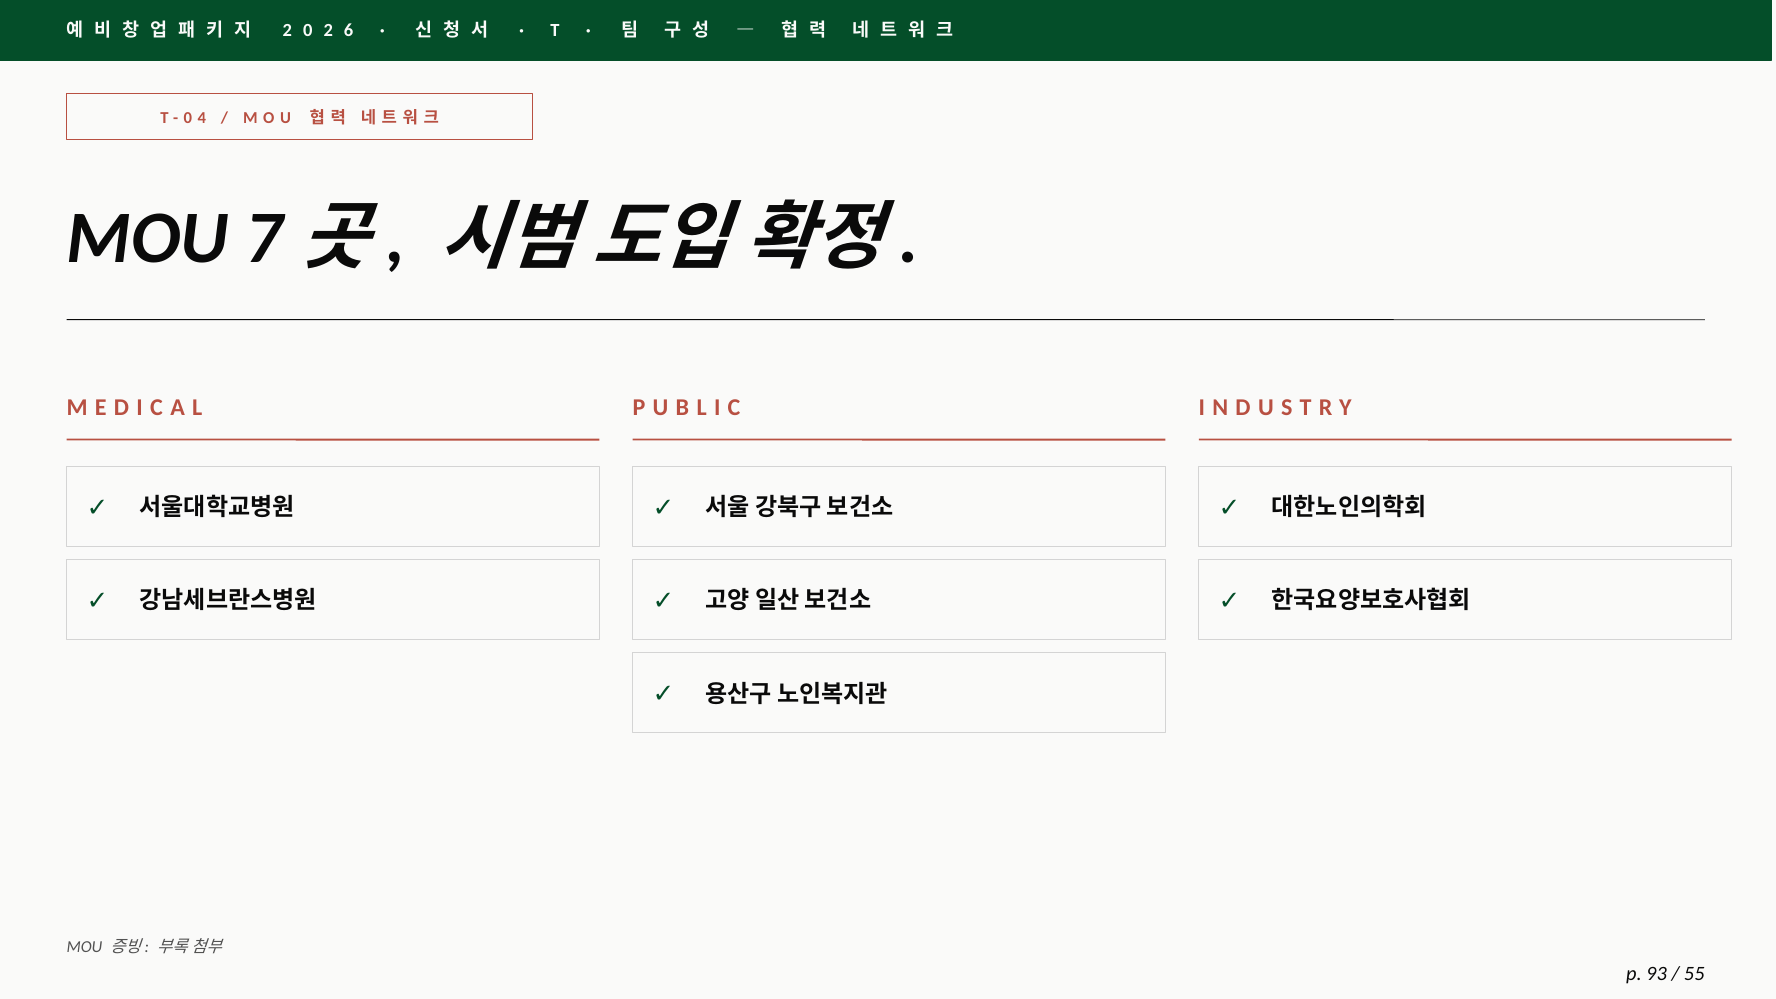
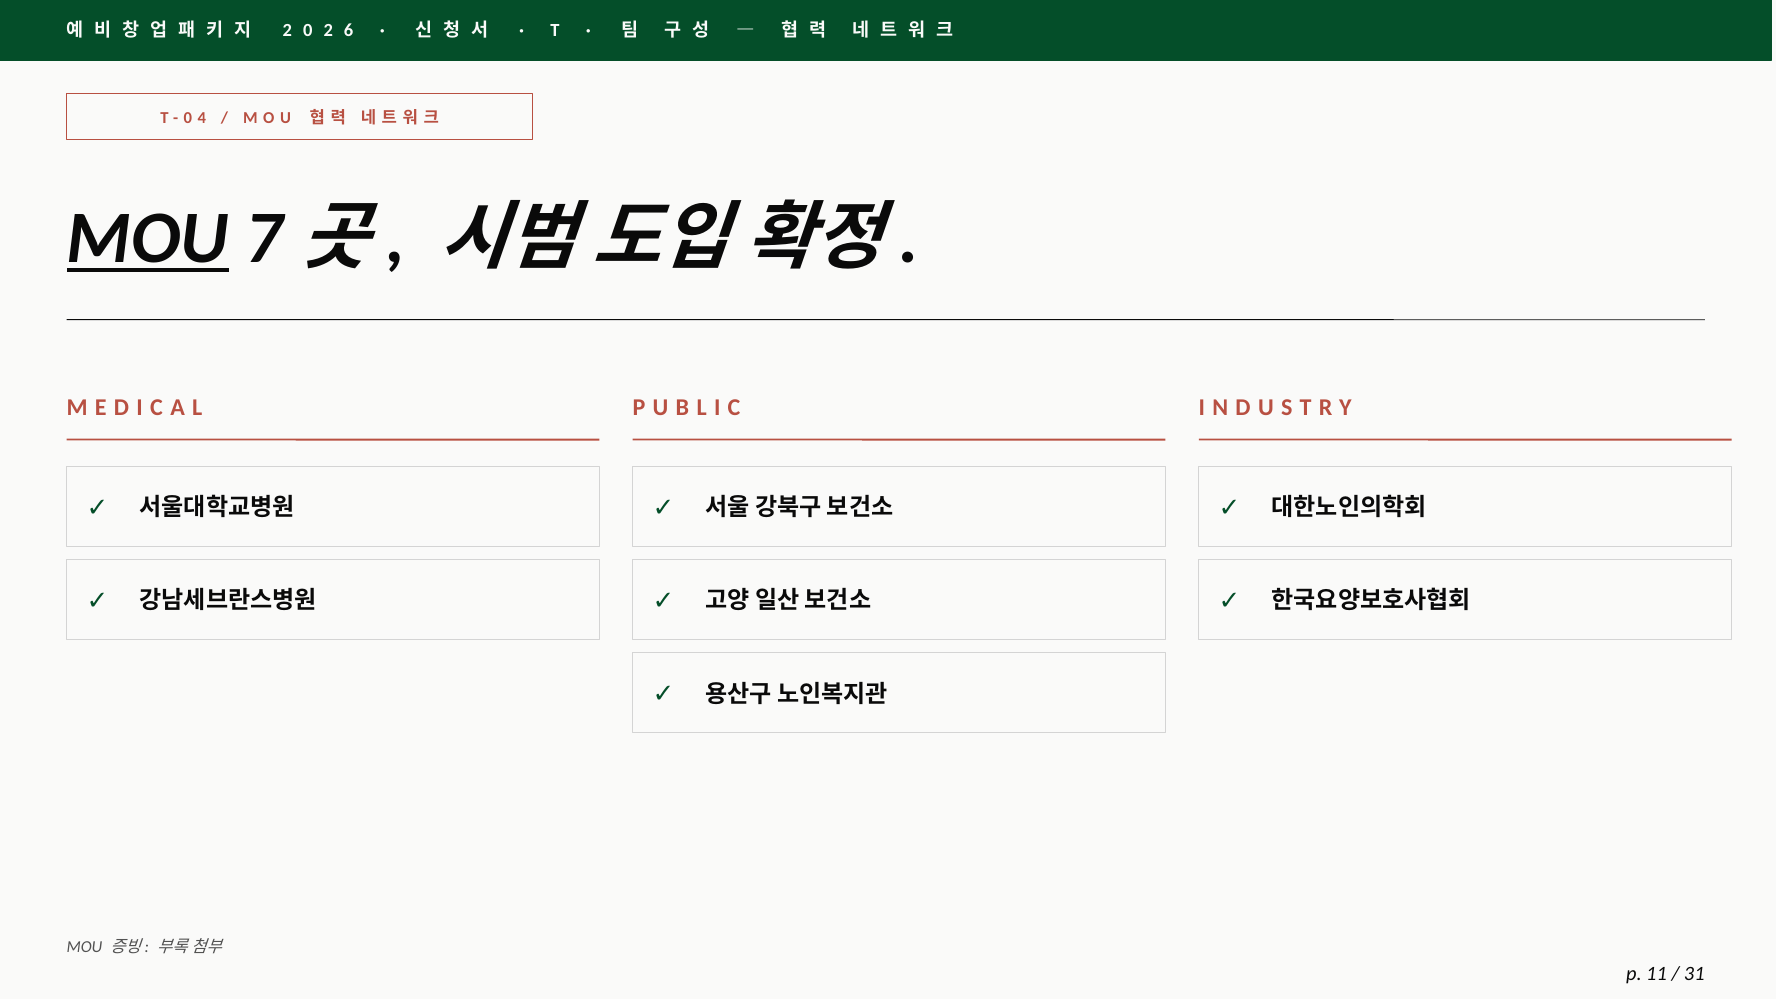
MOU underline: none -> present (148, 238)
93: 93 -> 11 (1657, 974)
55: 55 -> 31 (1694, 974)
